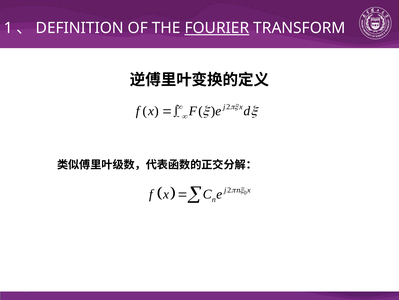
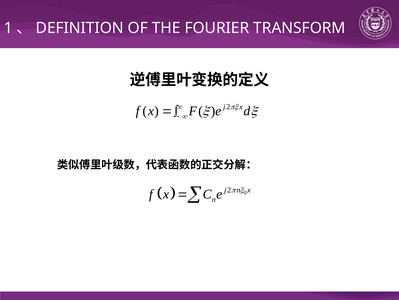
FOURIER underline: present -> none (217, 28)
